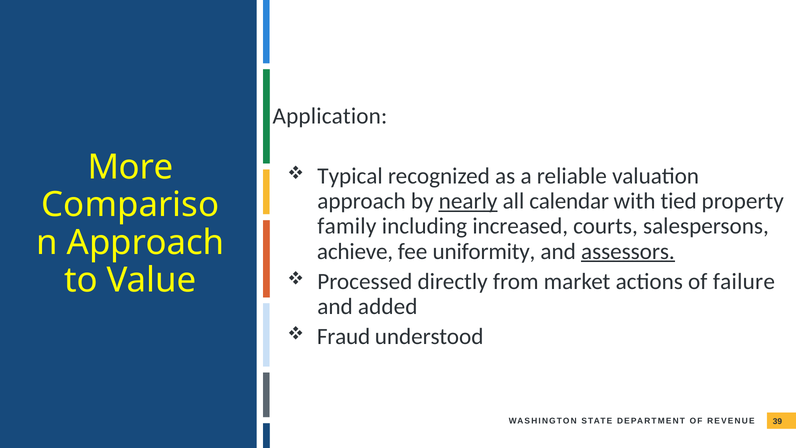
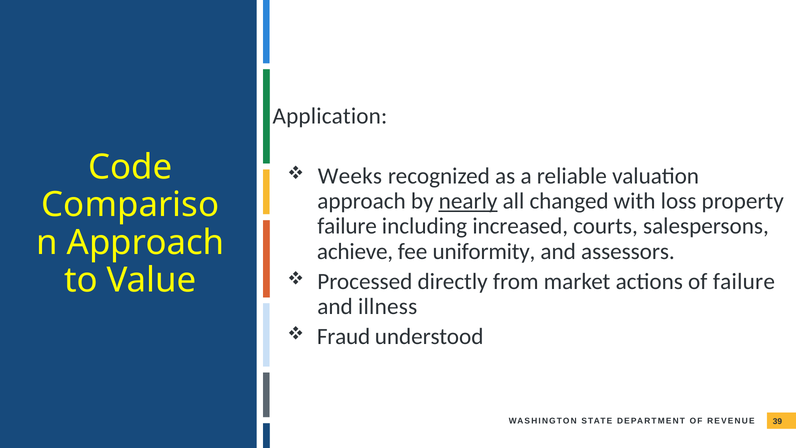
More: More -> Code (130, 167)
Typical: Typical -> Weeks (350, 176)
calendar: calendar -> changed (569, 201)
tied: tied -> loss (679, 201)
family: family -> failure (347, 226)
assessors underline: present -> none (628, 251)
added: added -> illness (388, 306)
